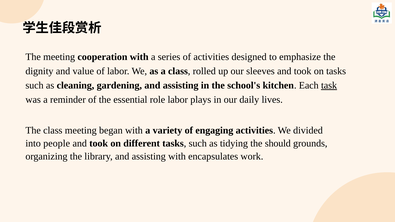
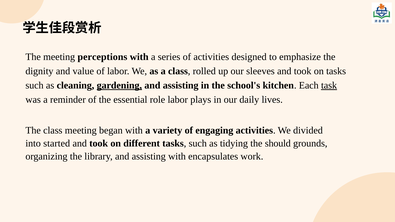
cooperation: cooperation -> perceptions (102, 57)
gardening underline: none -> present (119, 85)
people: people -> started (57, 144)
